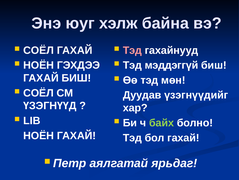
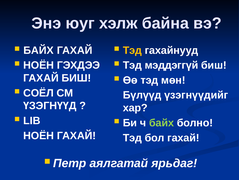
СОЁЛ: СОЁЛ -> БАЙХ (39, 50)
Тэд colour: pink -> yellow (132, 50)
Дуудав: Дуудав -> Бүлүүд (142, 95)
